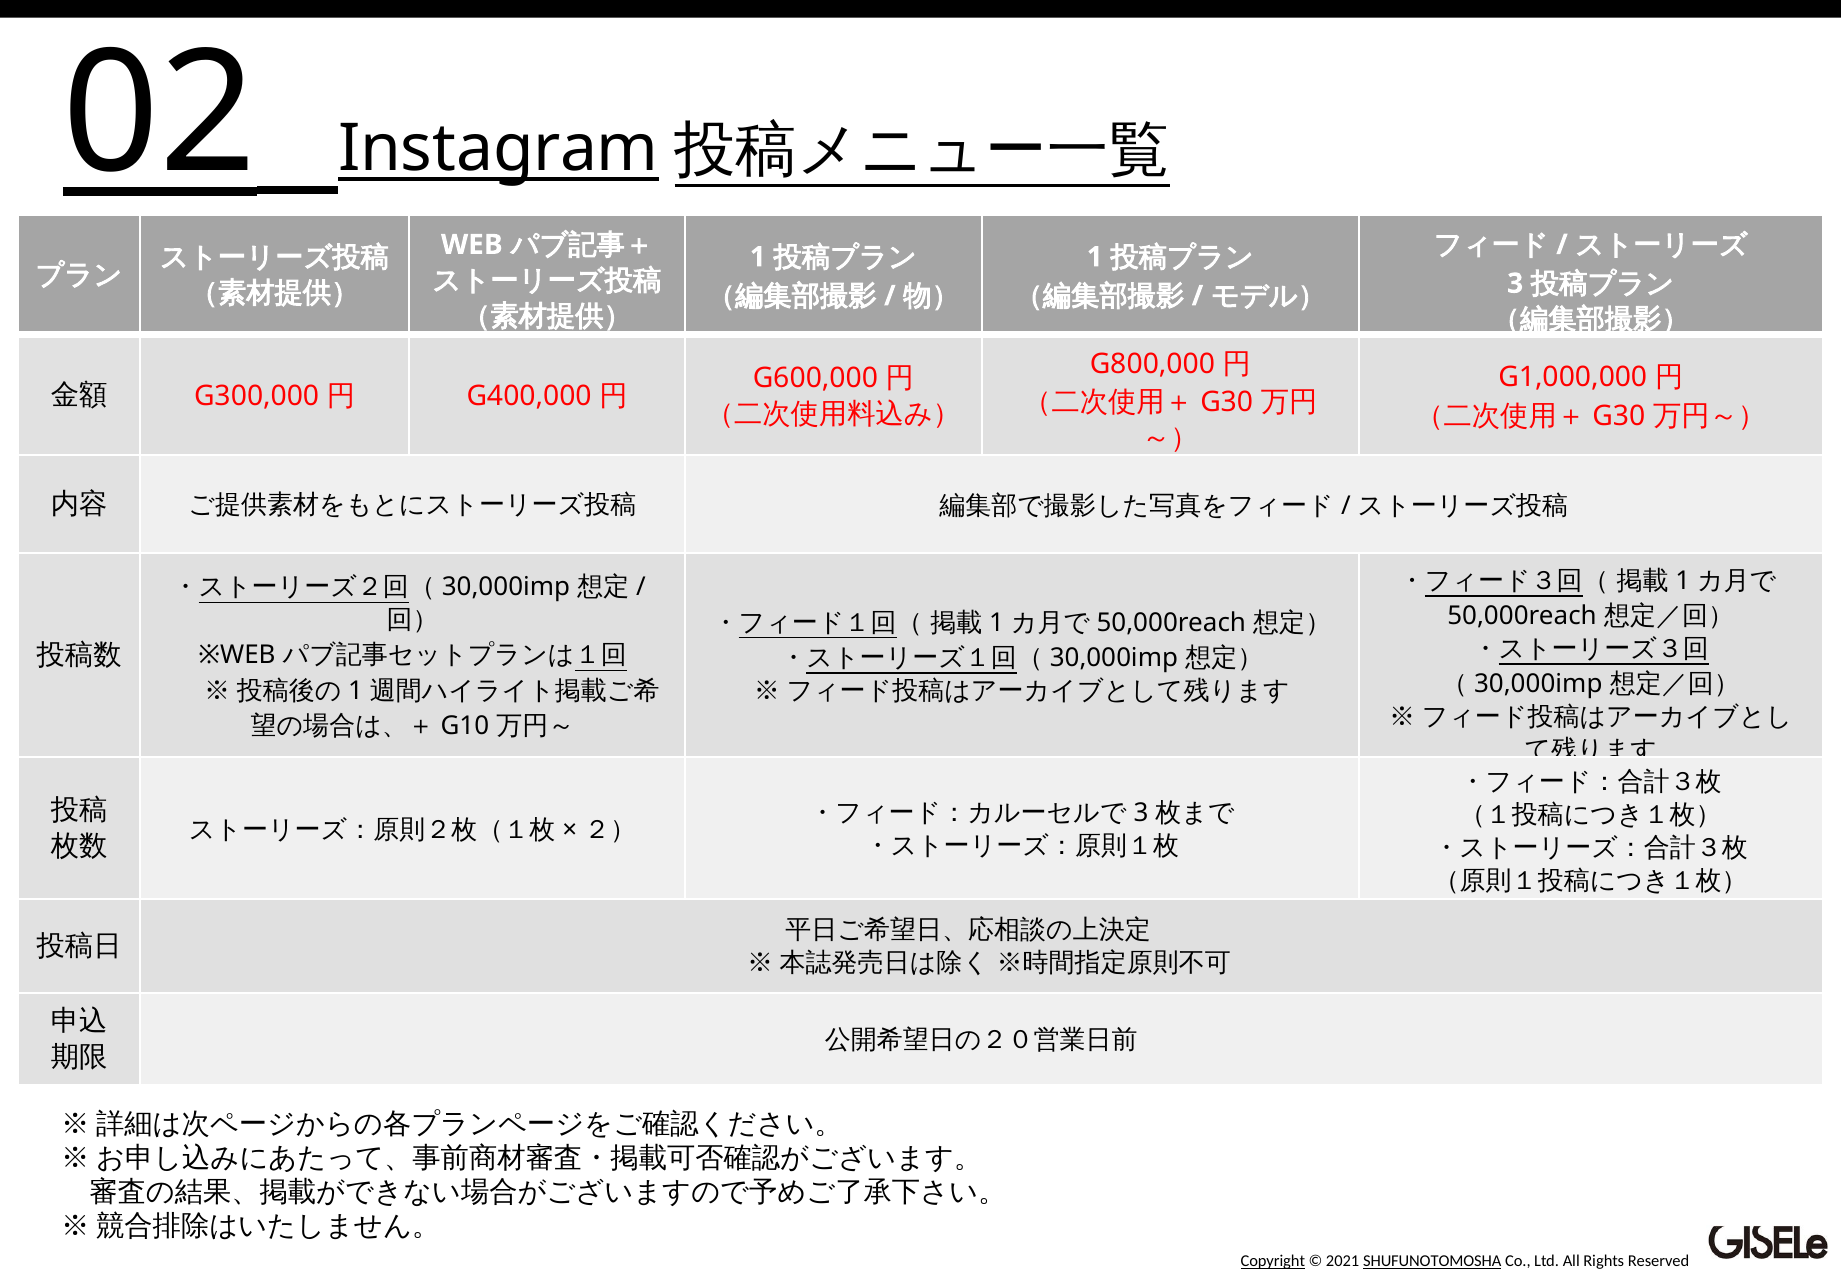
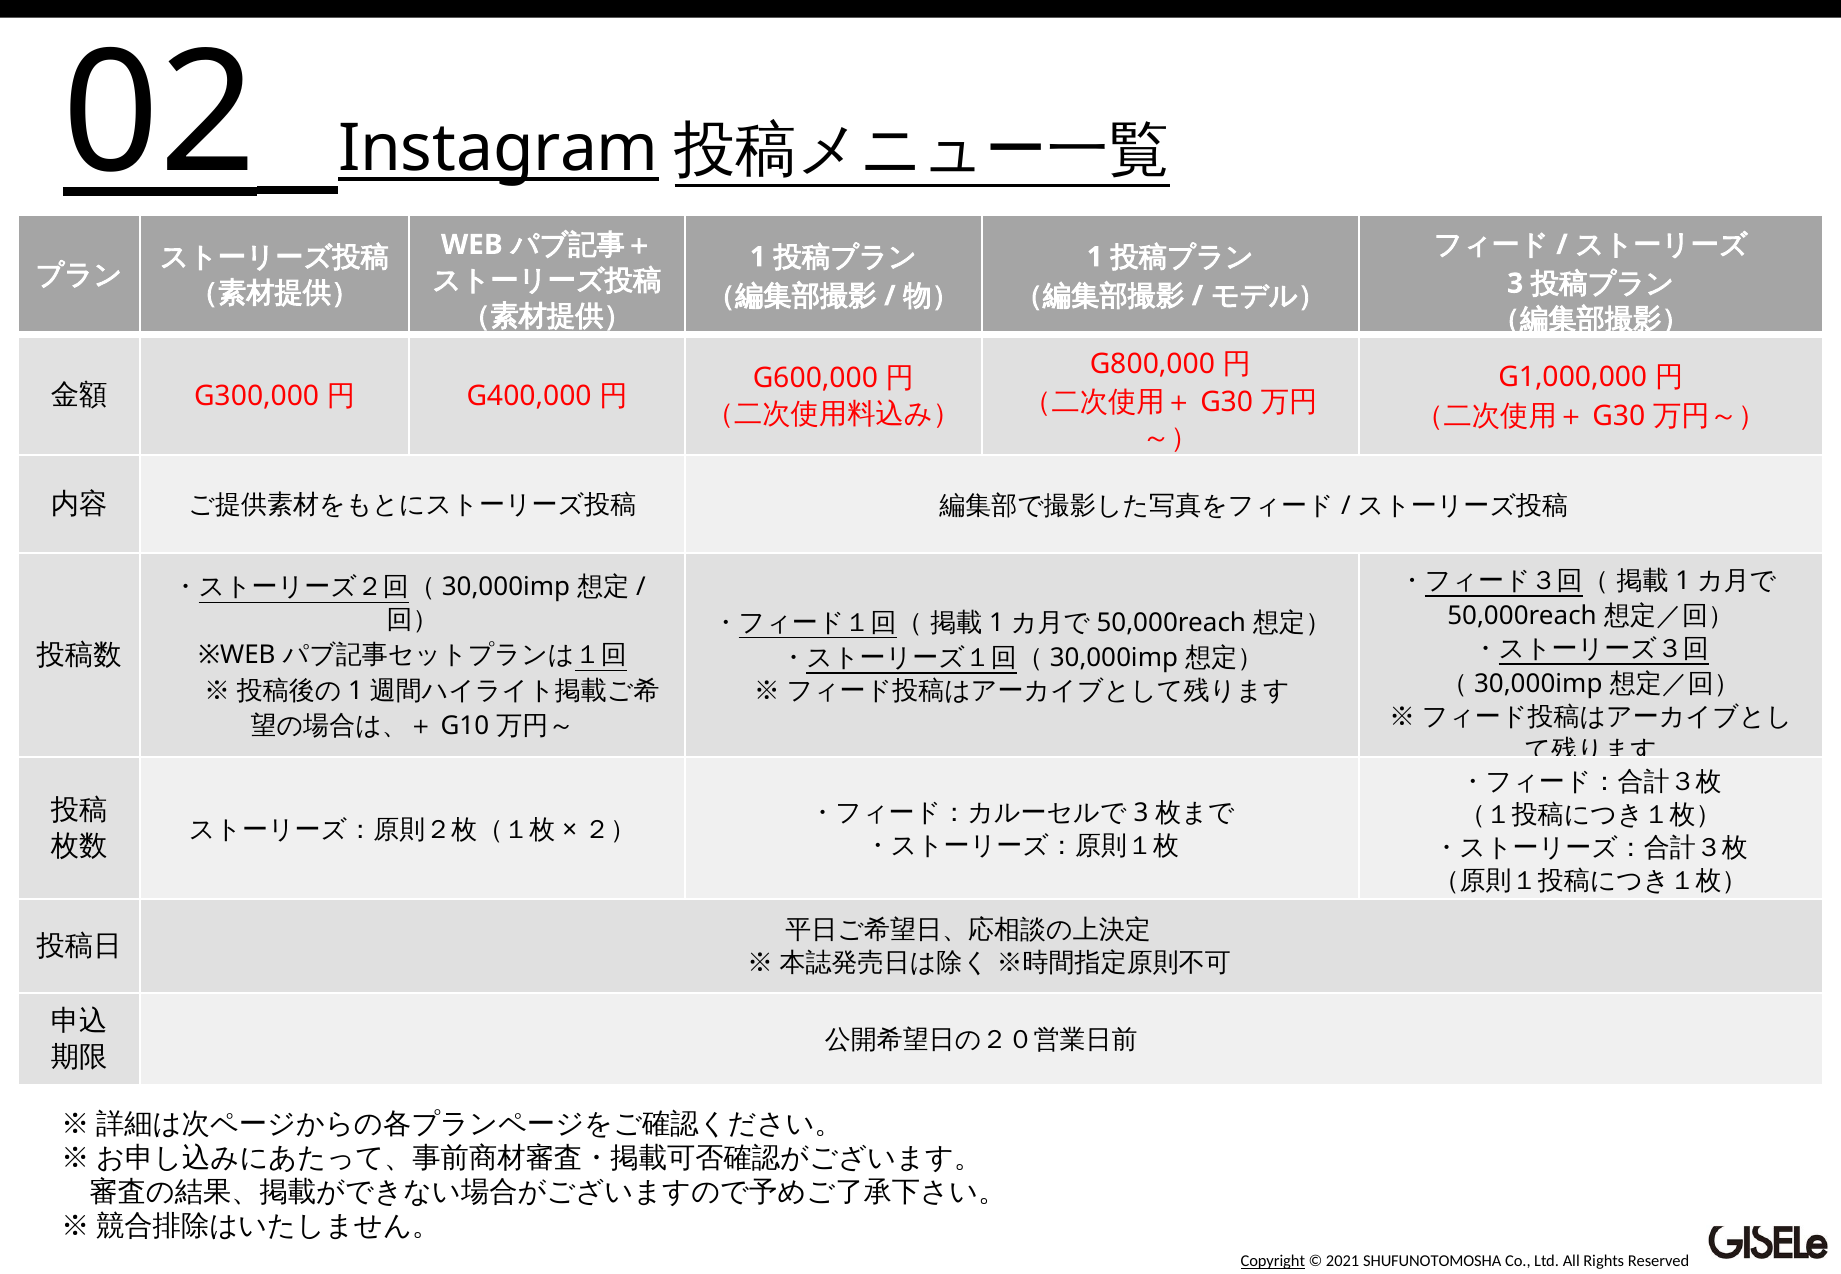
SHUFUNOTOMOSHA underline: present -> none (1432, 1262)
